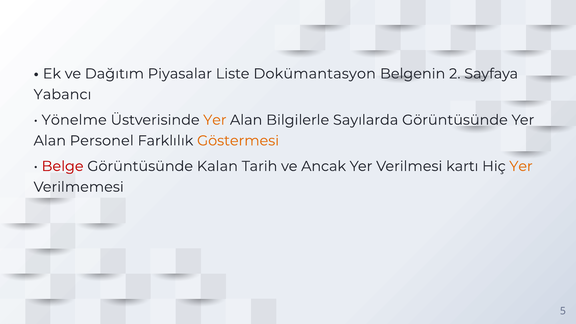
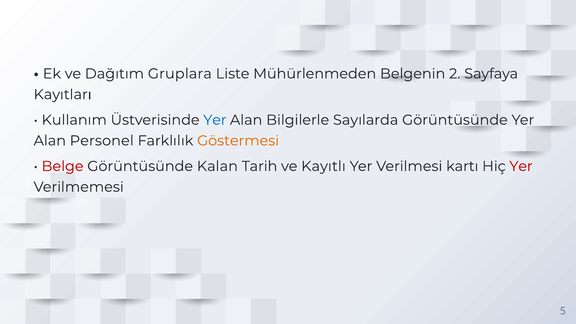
Piyasalar: Piyasalar -> Gruplara (180, 74)
Dokümantasyon: Dokümantasyon -> Mühürlenmeden (315, 74)
Yabancı: Yabancı -> Kayıtları (63, 94)
Yönelme: Yönelme -> Kullanım (74, 120)
Yer colour: orange -> blue (215, 120)
Ancak: Ancak -> Kayıtlı (323, 166)
Yer colour: orange -> red (521, 166)
